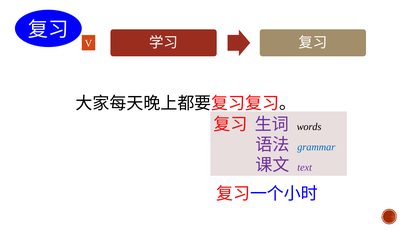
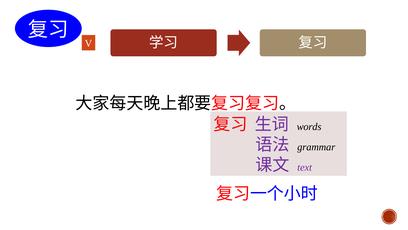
grammar colour: blue -> black (316, 147)
